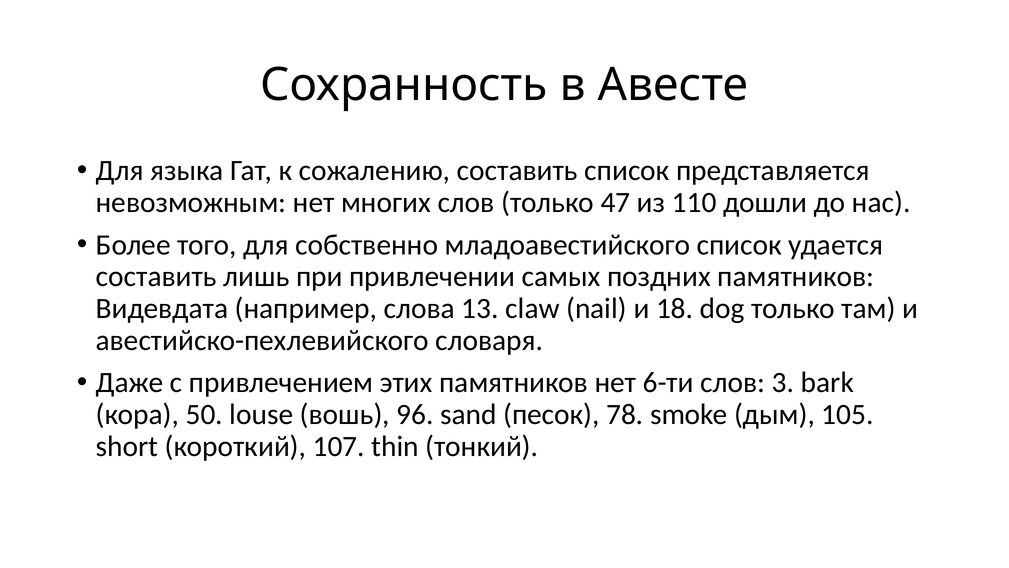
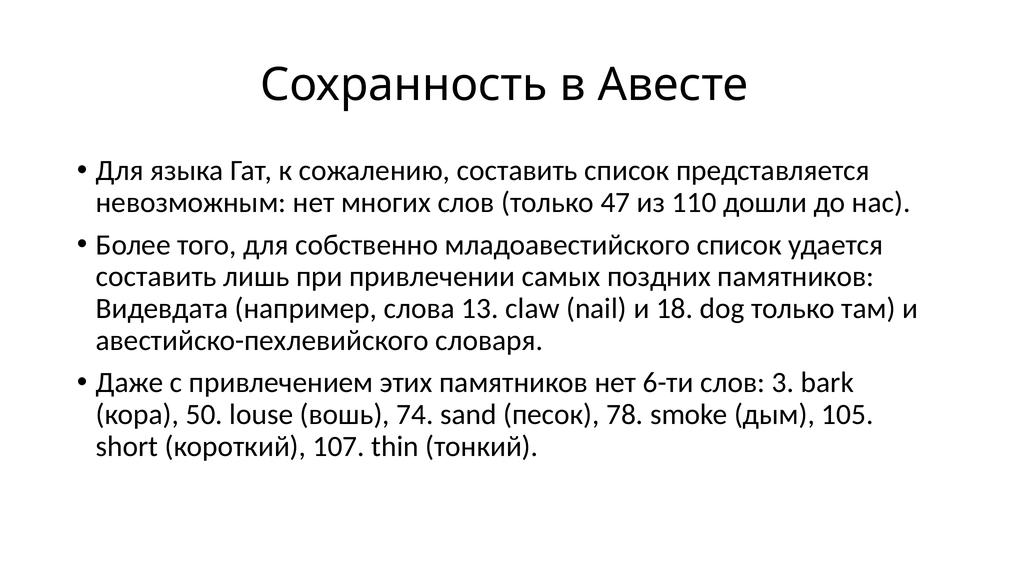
96: 96 -> 74 (415, 414)
